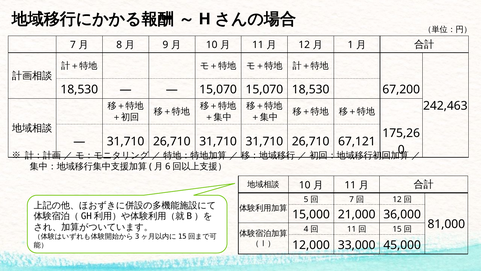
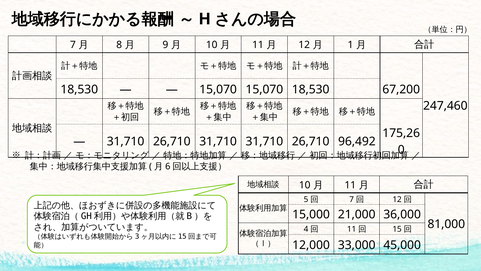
242,463: 242,463 -> 247,460 (445, 106)
67,121: 67,121 -> 96,492 (357, 141)
